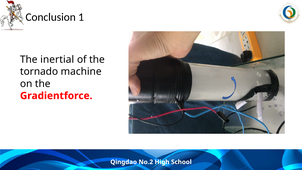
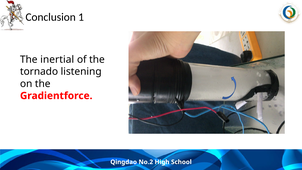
machine: machine -> listening (81, 72)
